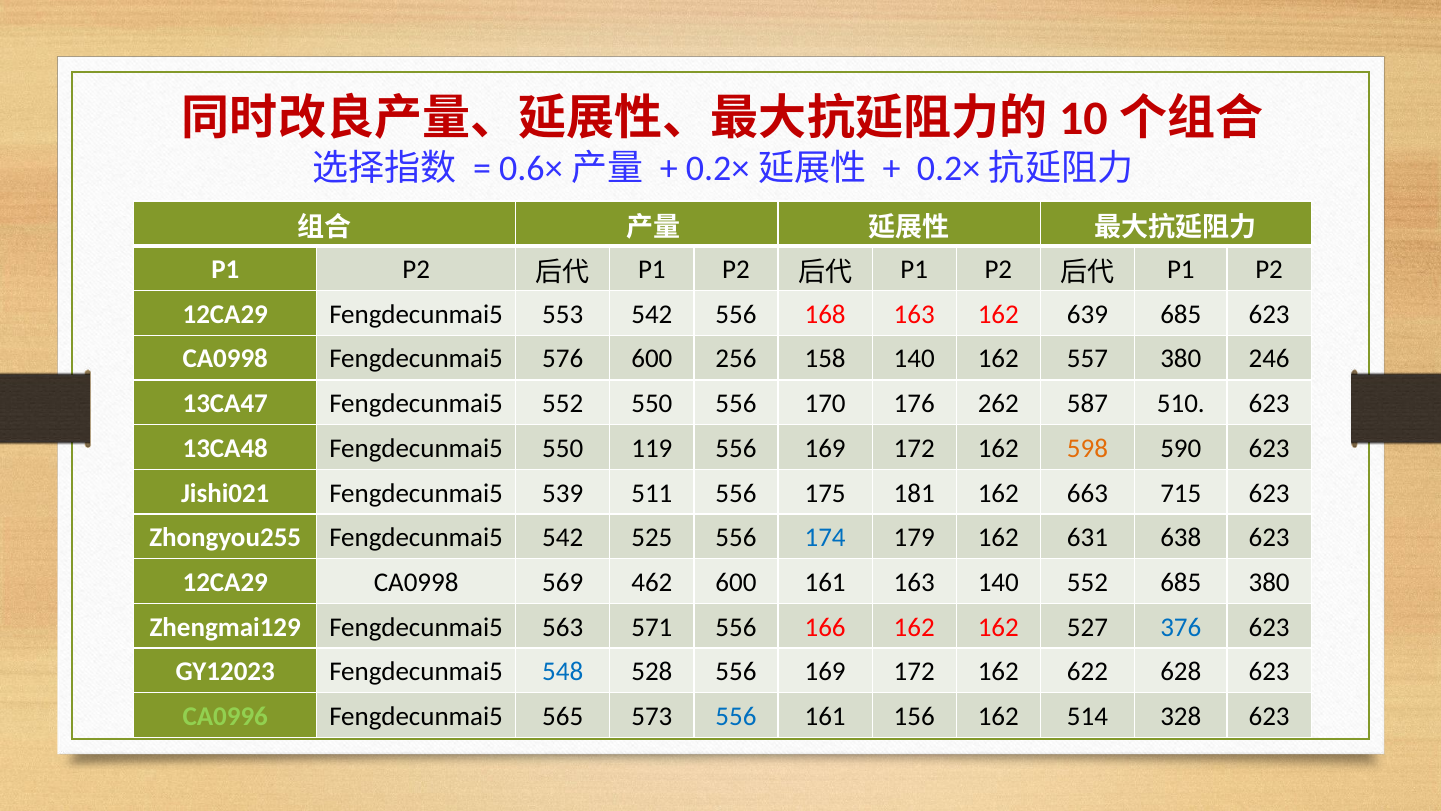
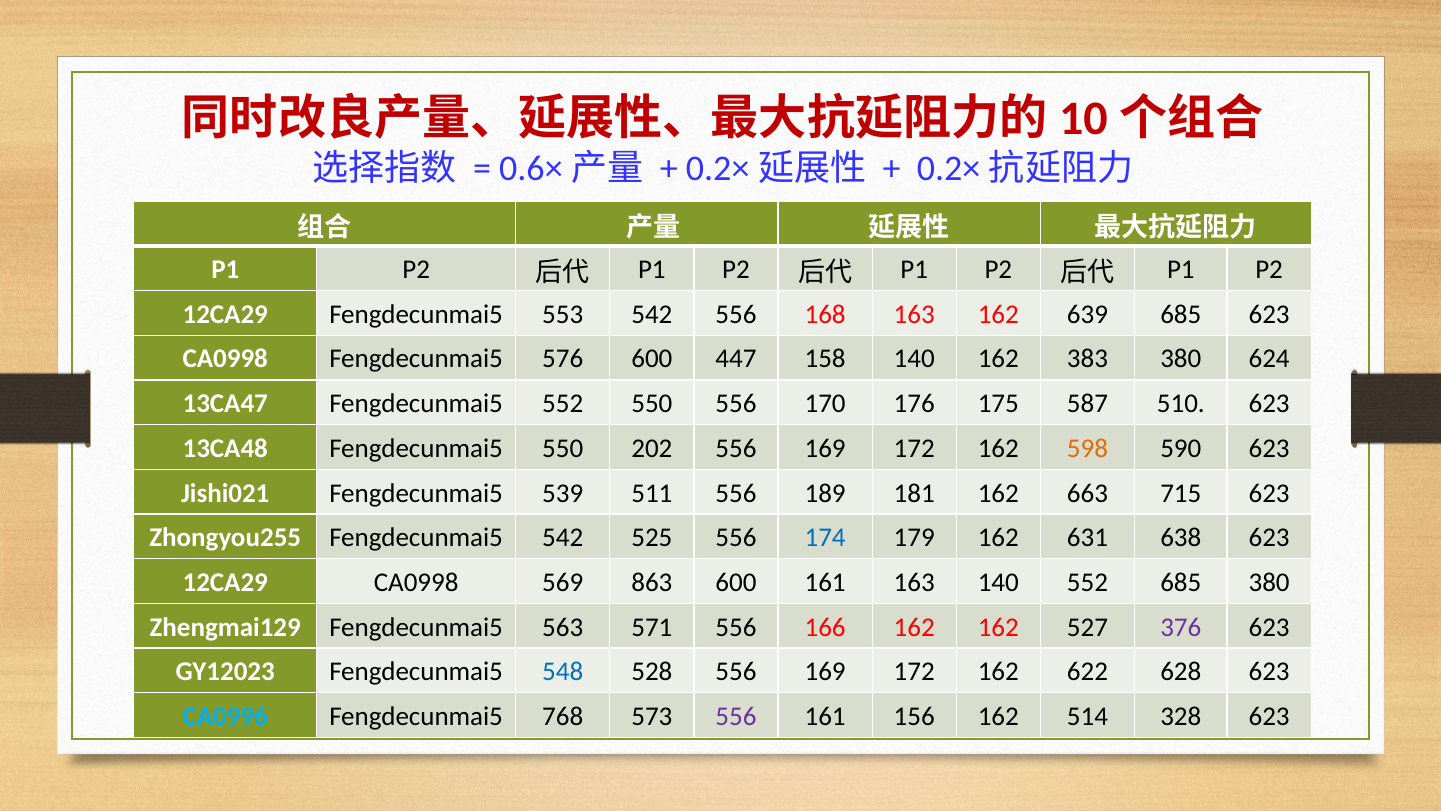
256: 256 -> 447 (736, 359)
557: 557 -> 383 (1087, 359)
246: 246 -> 624 (1269, 359)
262: 262 -> 175 (998, 404)
119: 119 -> 202 (652, 448)
175: 175 -> 189 (825, 493)
462: 462 -> 863 (652, 582)
376 colour: blue -> purple (1181, 627)
CA0996 colour: light green -> light blue (225, 716)
565: 565 -> 768 (563, 716)
556 colour: blue -> purple (736, 716)
